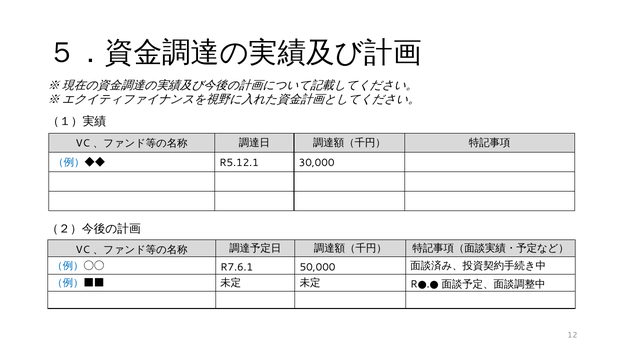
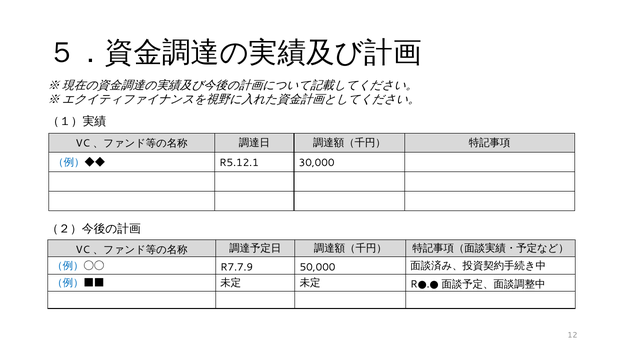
R7.6.1: R7.6.1 -> R7.7.9 (237, 267)
